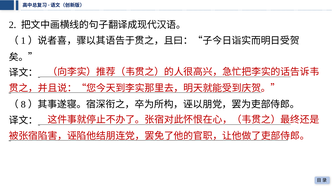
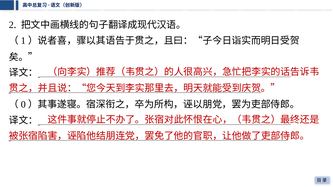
8: 8 -> 0 (23, 105)
